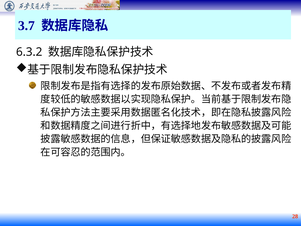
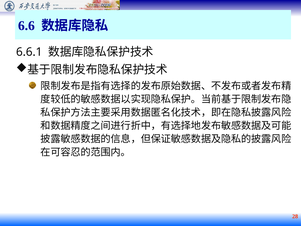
3.7: 3.7 -> 6.6 (26, 26)
6.3.2: 6.3.2 -> 6.6.1 (29, 52)
